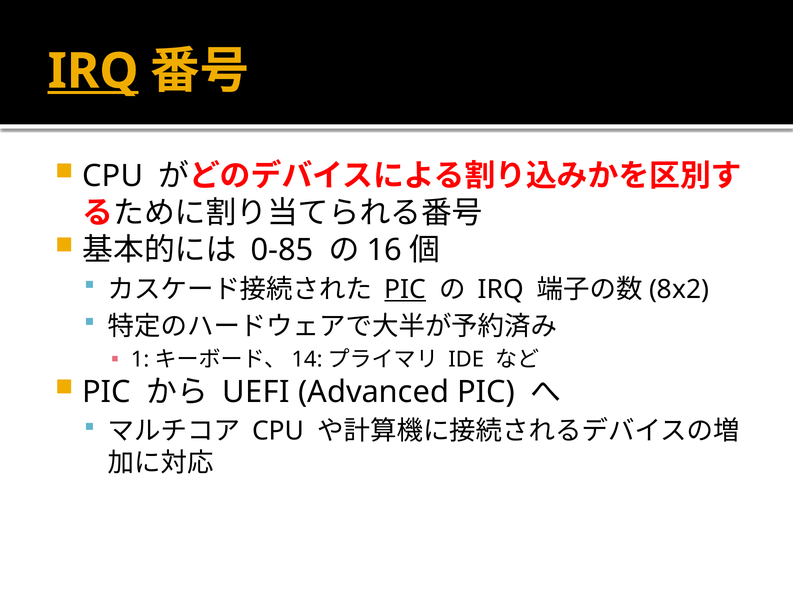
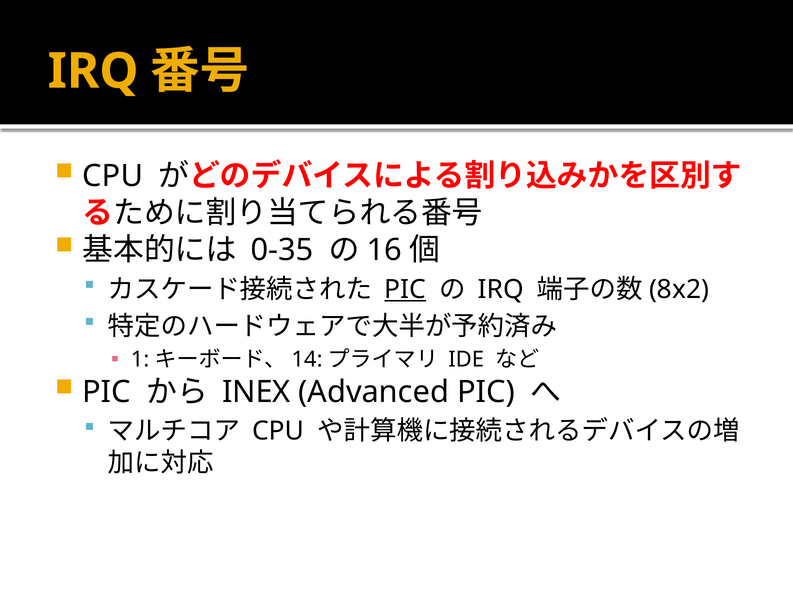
IRQ underline: present -> none (93, 71)
0-85: 0-85 -> 0-35 (282, 250)
UEFI: UEFI -> INEX (256, 392)
